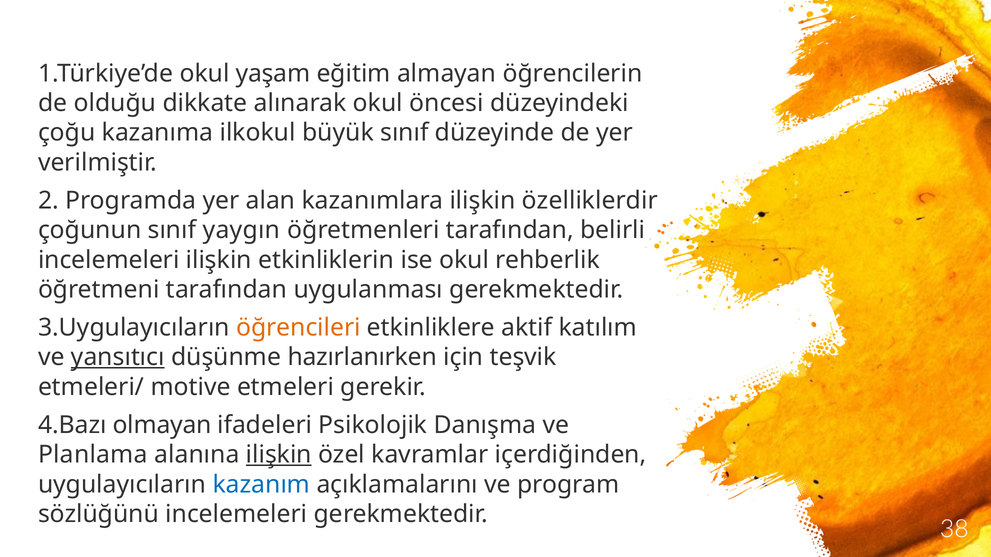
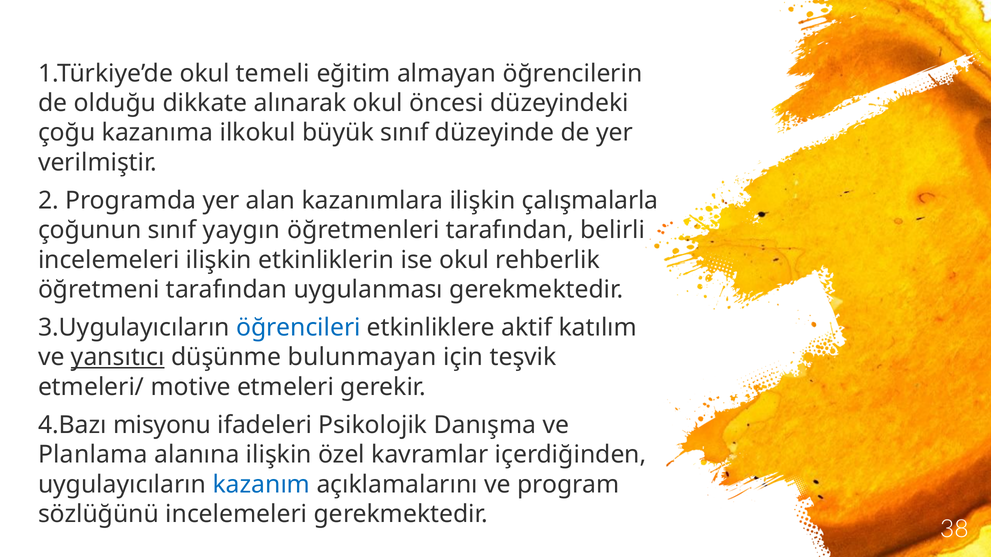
yaşam: yaşam -> temeli (273, 73)
özelliklerdir: özelliklerdir -> çalışmalarla (590, 201)
öğrencileri colour: orange -> blue (298, 328)
hazırlanırken: hazırlanırken -> bulunmayan (362, 358)
olmayan: olmayan -> misyonu (162, 425)
ilişkin underline: present -> none (279, 455)
